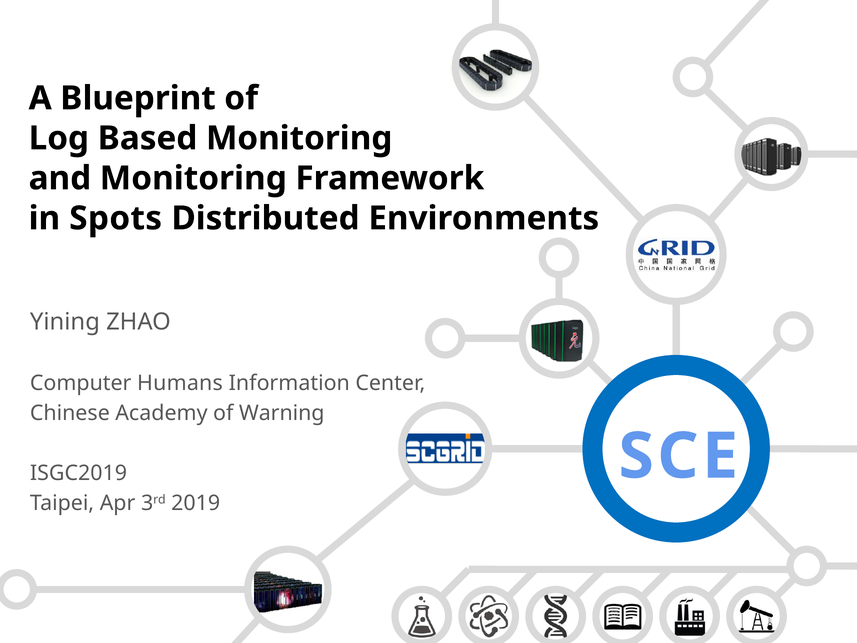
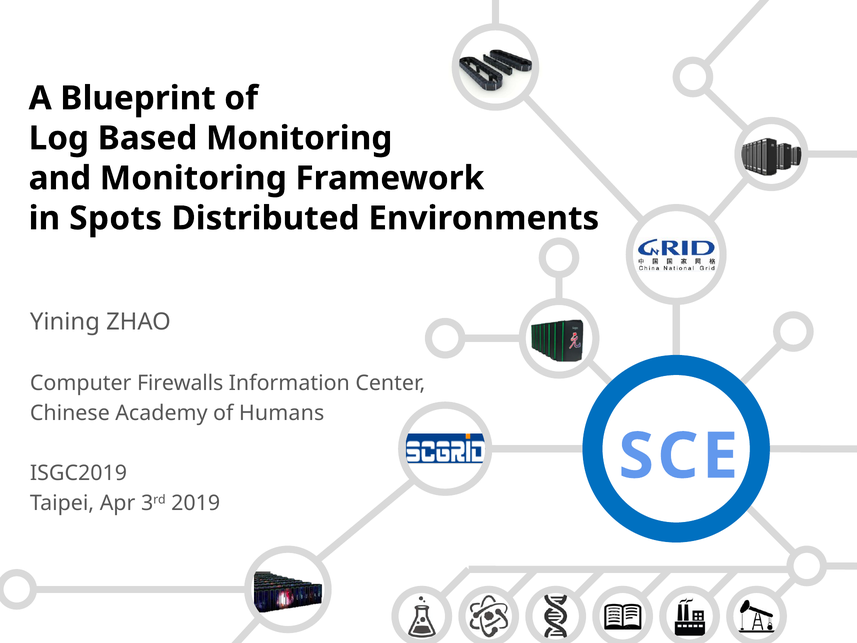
Humans: Humans -> Firewalls (180, 383)
Warning: Warning -> Humans (282, 413)
